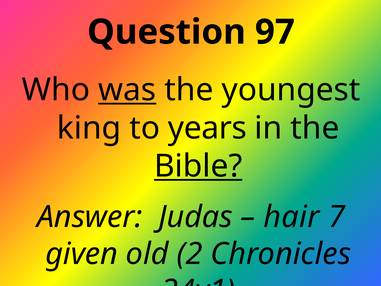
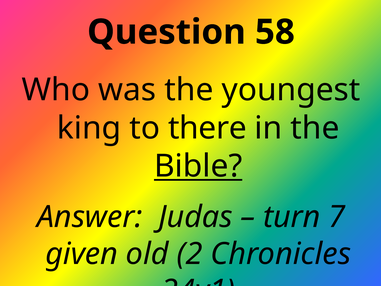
97: 97 -> 58 (275, 32)
was underline: present -> none (127, 90)
years: years -> there (207, 128)
hair: hair -> turn (292, 217)
